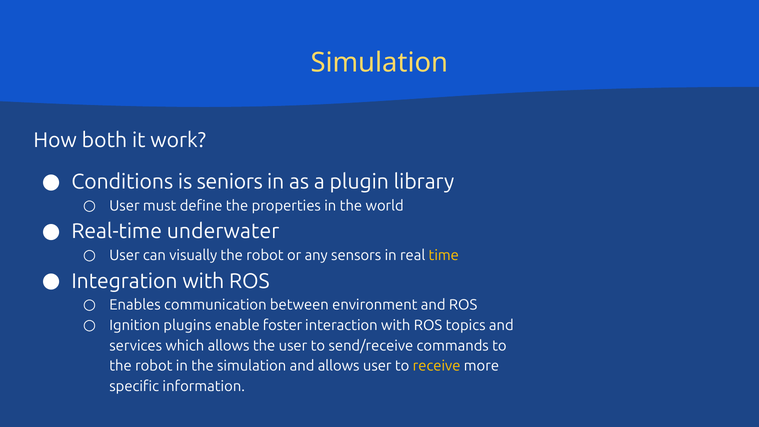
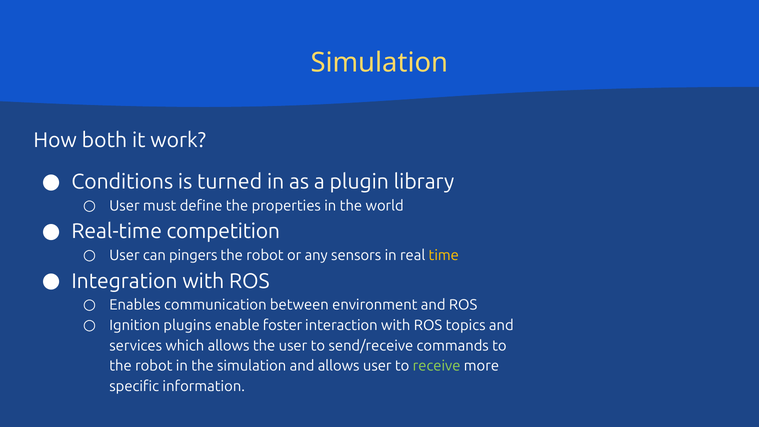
seniors: seniors -> turned (230, 182)
underwater: underwater -> competition (223, 231)
visually: visually -> pingers (193, 255)
receive colour: yellow -> light green (437, 366)
